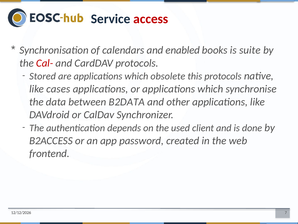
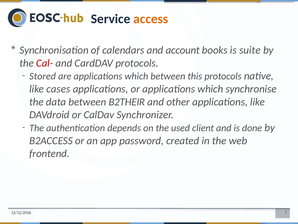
access colour: red -> orange (151, 19)
enabled: enabled -> account (183, 50)
which obsolete: obsolete -> between (168, 76)
B2DATA: B2DATA -> B2THEIR (127, 102)
